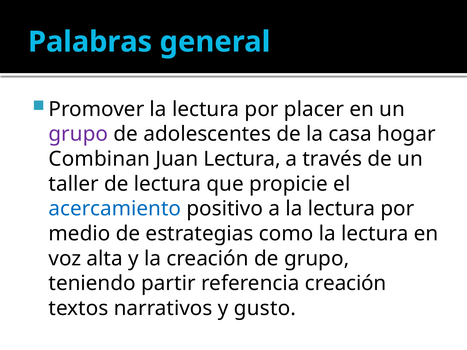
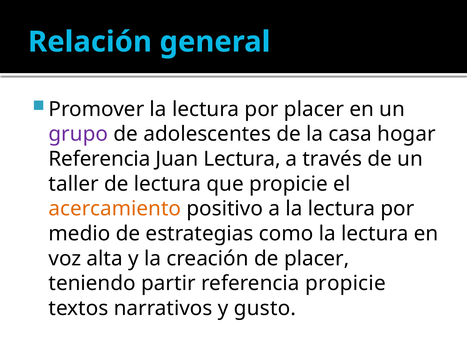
Palabras: Palabras -> Relación (90, 42)
Combinan: Combinan -> Referencia (99, 159)
acercamiento colour: blue -> orange (115, 209)
de grupo: grupo -> placer (317, 259)
referencia creación: creación -> propicie (346, 284)
